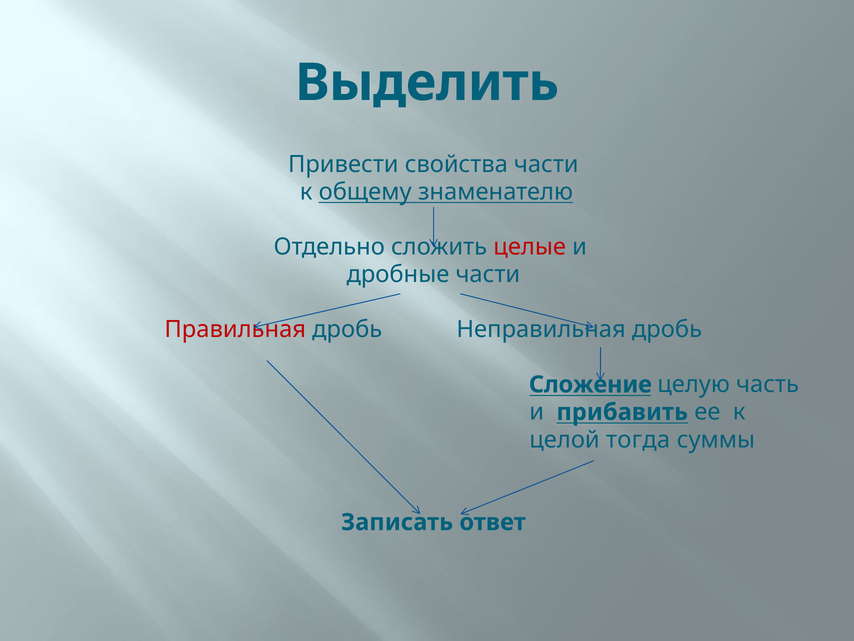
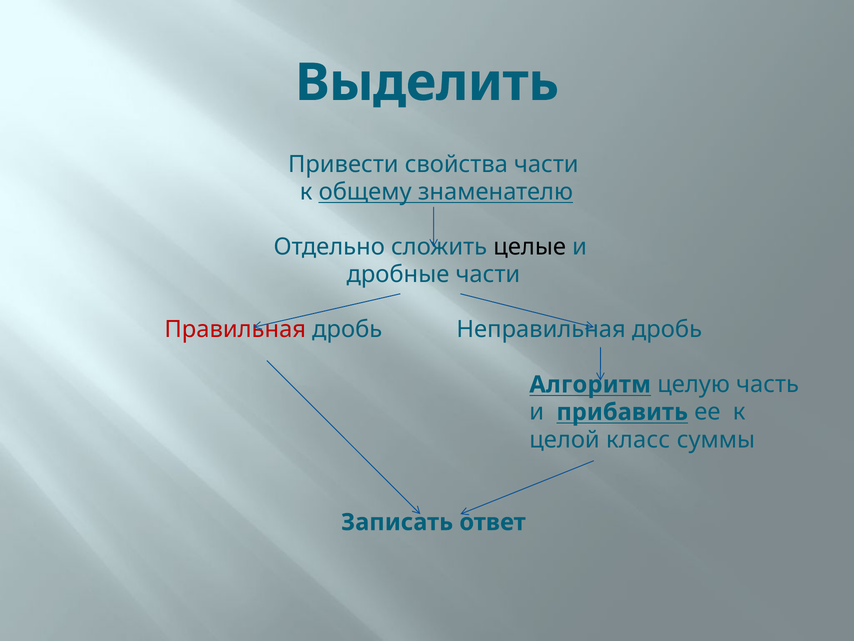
целые colour: red -> black (530, 247)
Сложение: Сложение -> Алгоритм (590, 384)
тогда: тогда -> класс (638, 439)
